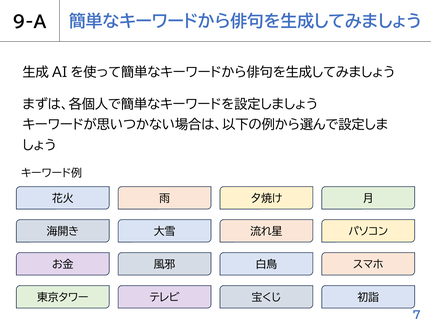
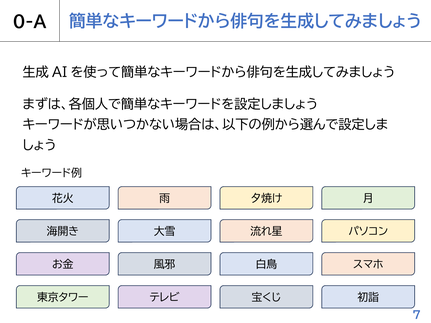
9-A: 9-A -> 0-A (30, 22)
